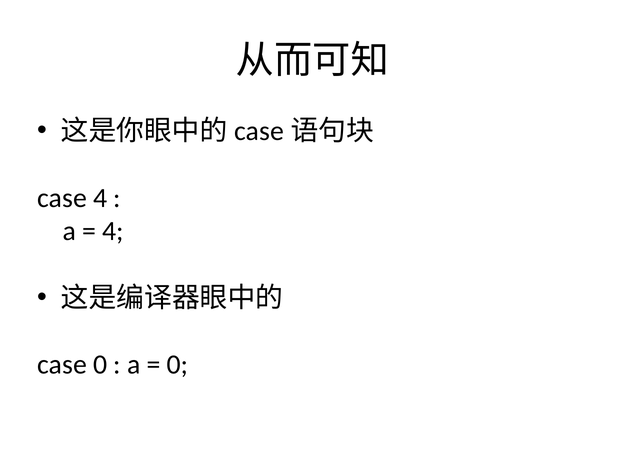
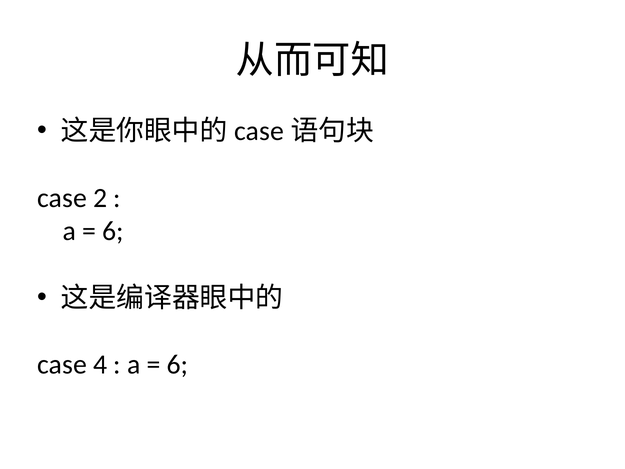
case 4: 4 -> 2 (100, 198)
4: 4 -> 6 (113, 231)
case 0: 0 -> 4 (100, 364)
0: 0 -> 6 (178, 364)
